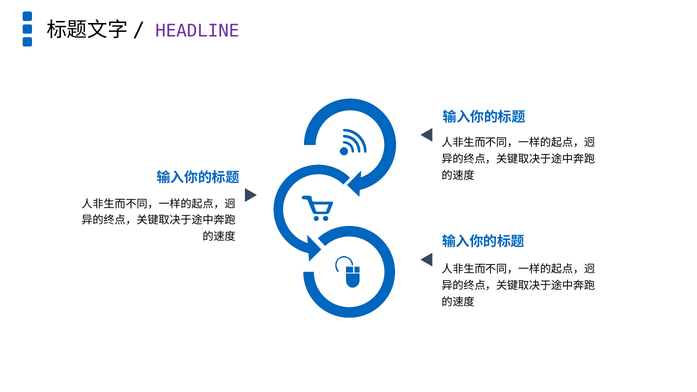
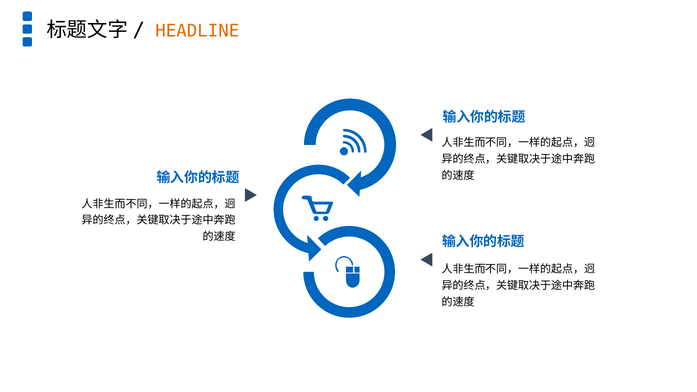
HEADLINE colour: purple -> orange (197, 31)
